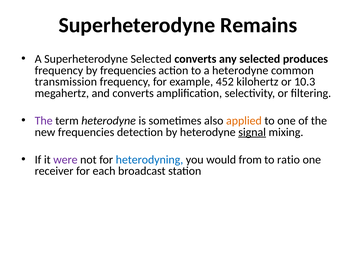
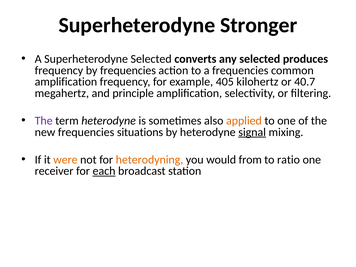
Remains: Remains -> Stronger (259, 25)
a heterodyne: heterodyne -> frequencies (240, 70)
transmission: transmission -> amplification (66, 82)
452: 452 -> 405 (225, 82)
10.3: 10.3 -> 40.7 (305, 82)
and converts: converts -> principle (133, 93)
detection: detection -> situations (140, 132)
were colour: purple -> orange (65, 160)
heterodyning colour: blue -> orange (149, 160)
each underline: none -> present (104, 171)
